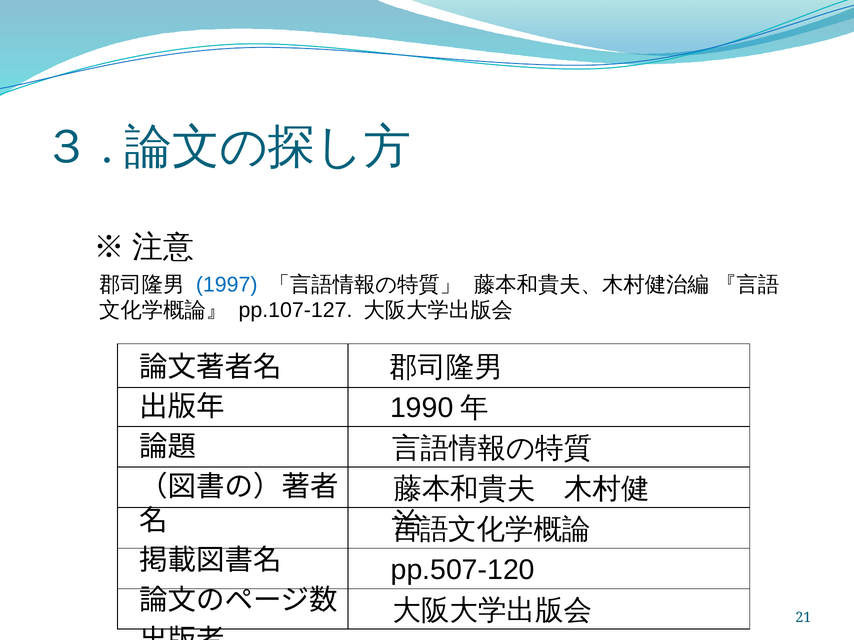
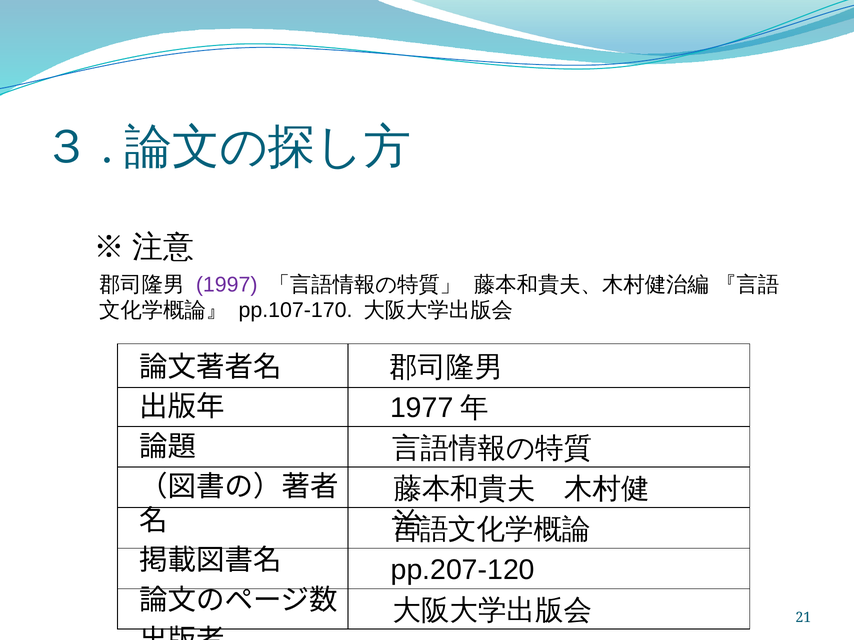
1997 colour: blue -> purple (227, 285)
pp.107-127: pp.107-127 -> pp.107-170 (296, 311)
1990: 1990 -> 1977 (422, 408)
pp.507-120: pp.507-120 -> pp.207-120 (463, 570)
